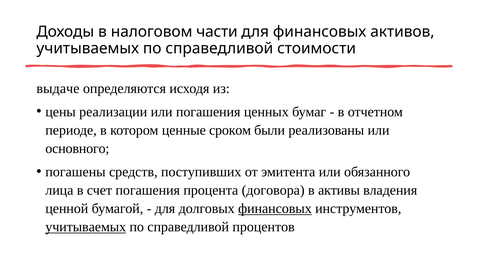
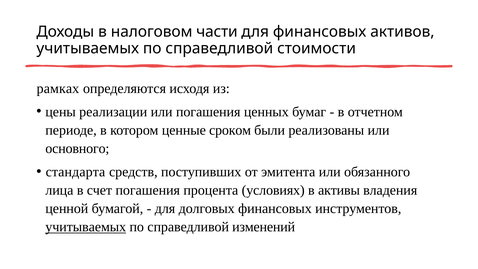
выдаче: выдаче -> рамках (58, 88)
погашены: погашены -> стандарта (75, 172)
договора: договора -> условиях (273, 190)
финансовых underline: present -> none (275, 209)
процентов: процентов -> изменений (264, 227)
